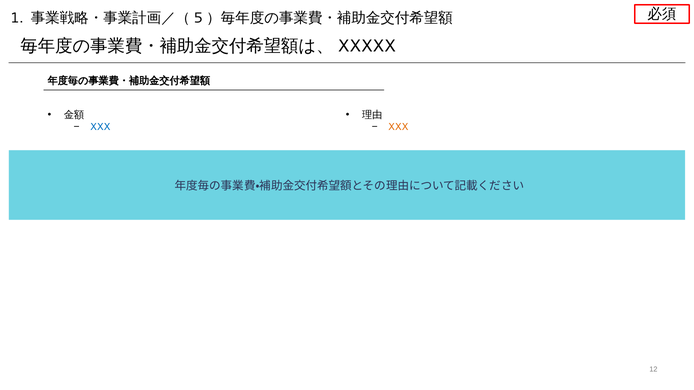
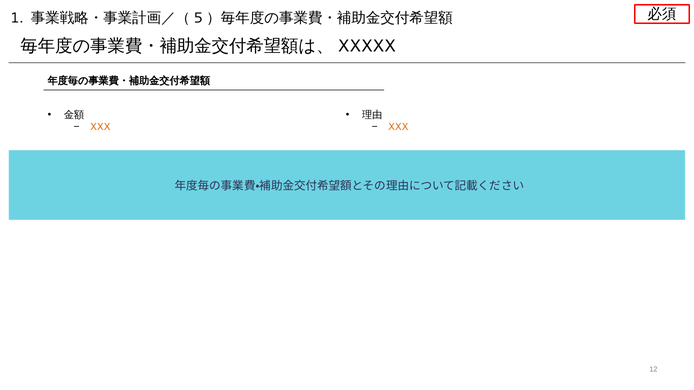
XXX colour: blue -> orange (100, 127)
